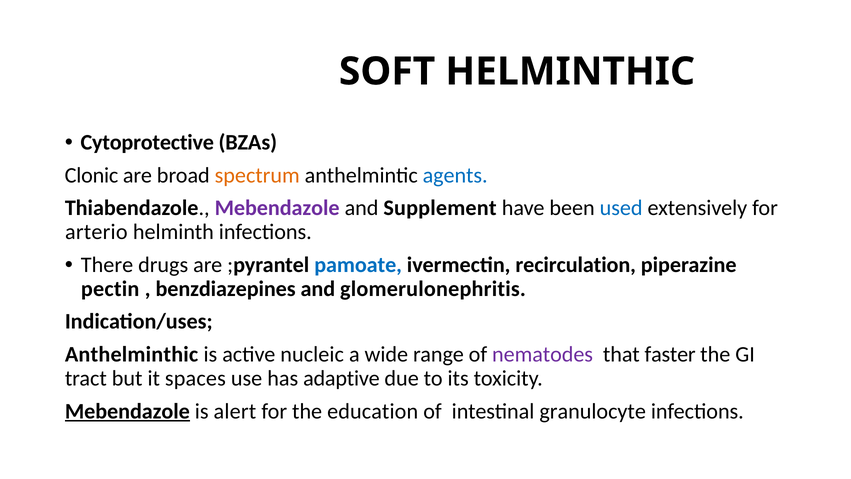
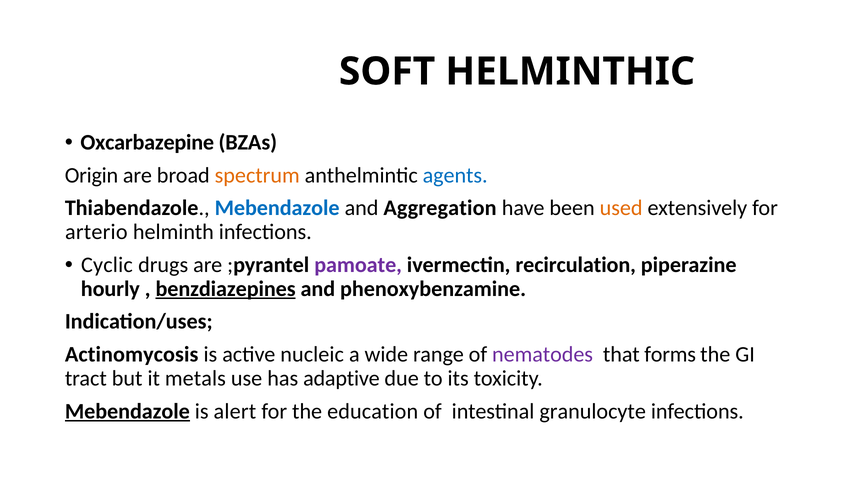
Cytoprotective: Cytoprotective -> Oxcarbazepine (147, 142)
Clonic: Clonic -> Origin (91, 175)
Mebendazole colour: purple -> blue (277, 208)
Supplement: Supplement -> Aggregation (440, 208)
used colour: blue -> orange (621, 208)
There: There -> Cyclic (107, 265)
pamoate colour: blue -> purple (358, 265)
pectin: pectin -> hourly (110, 289)
benzdiazepines underline: none -> present (226, 289)
glomerulonephritis: glomerulonephritis -> phenoxybenzamine (433, 289)
Anthelminthic: Anthelminthic -> Actinomycosis (132, 354)
faster: faster -> forms (670, 354)
spaces: spaces -> metals (195, 378)
